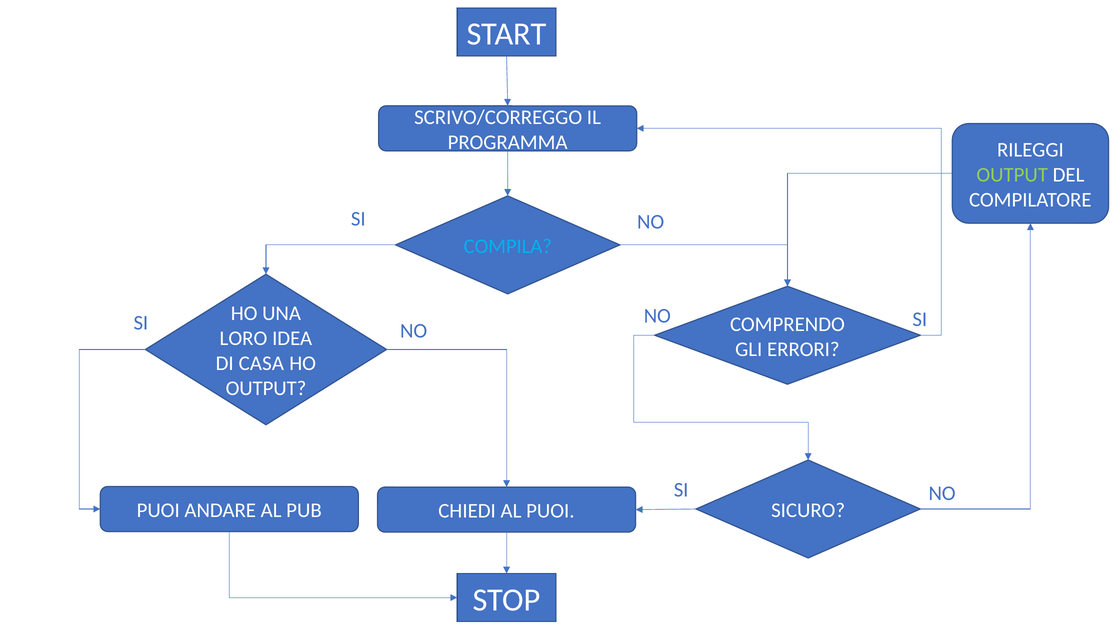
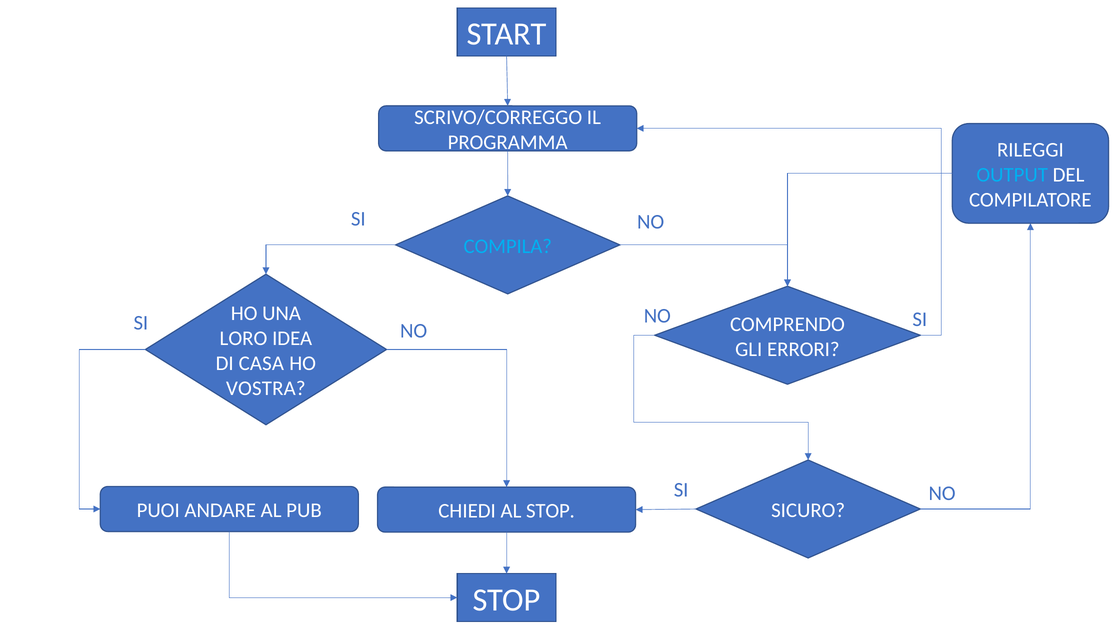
OUTPUT colour: light green -> light blue (1012, 175)
OUTPUT: OUTPUT -> VOSTRA (266, 389)
AL PUOI: PUOI -> STOP (550, 511)
